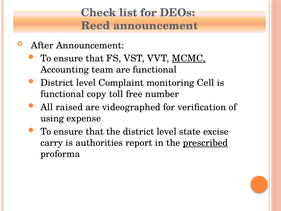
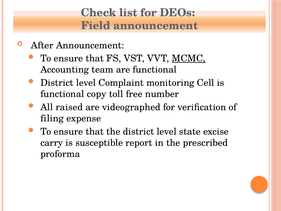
Recd: Recd -> Field (96, 26)
using: using -> filing (52, 118)
authorities: authorities -> susceptible (99, 143)
prescribed underline: present -> none (205, 143)
